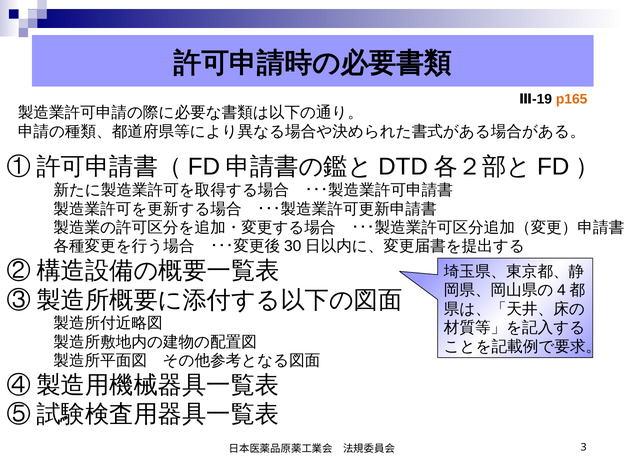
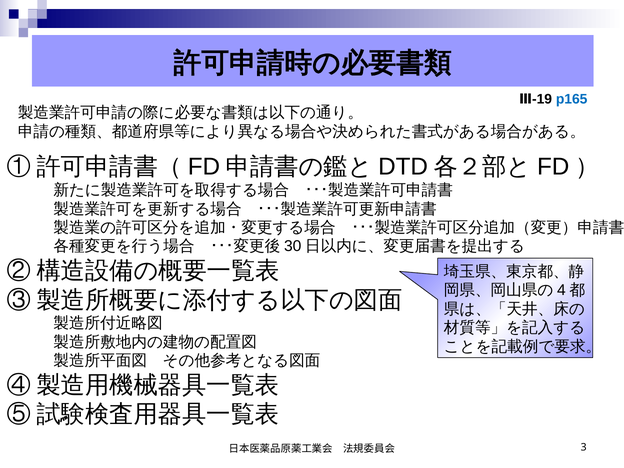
p165 colour: orange -> blue (572, 99)
